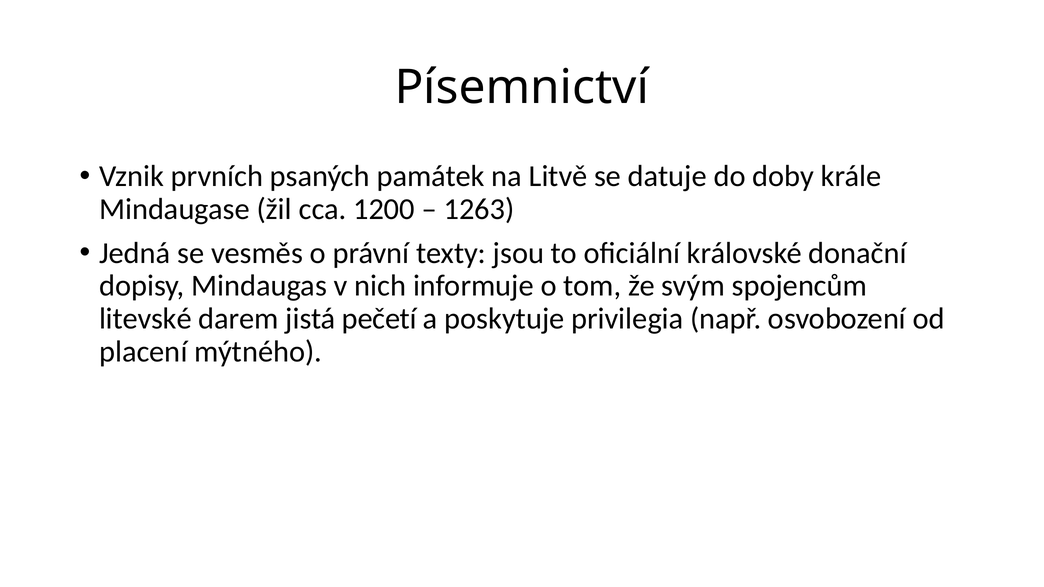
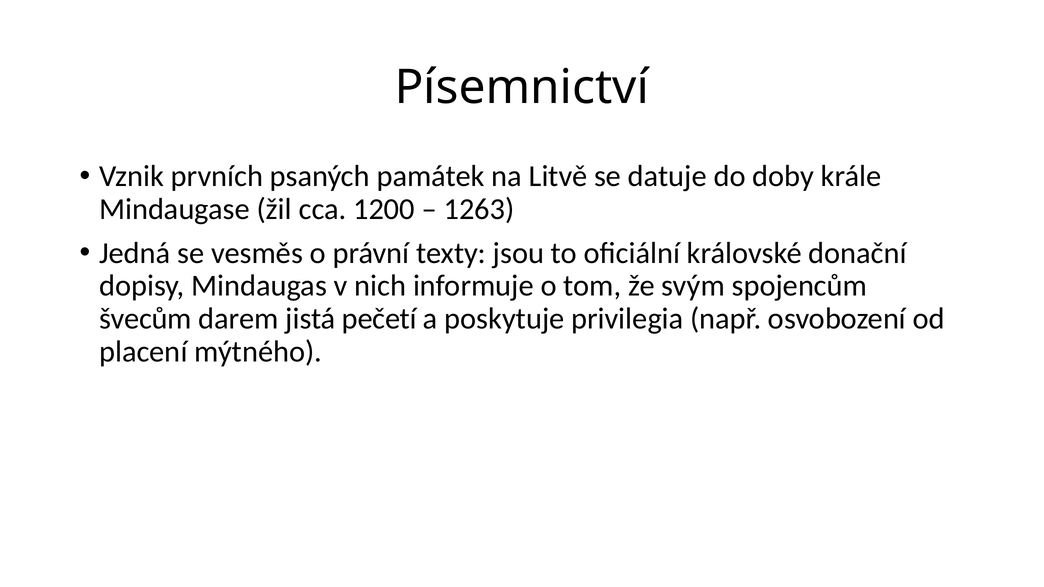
litevské: litevské -> švecům (145, 319)
